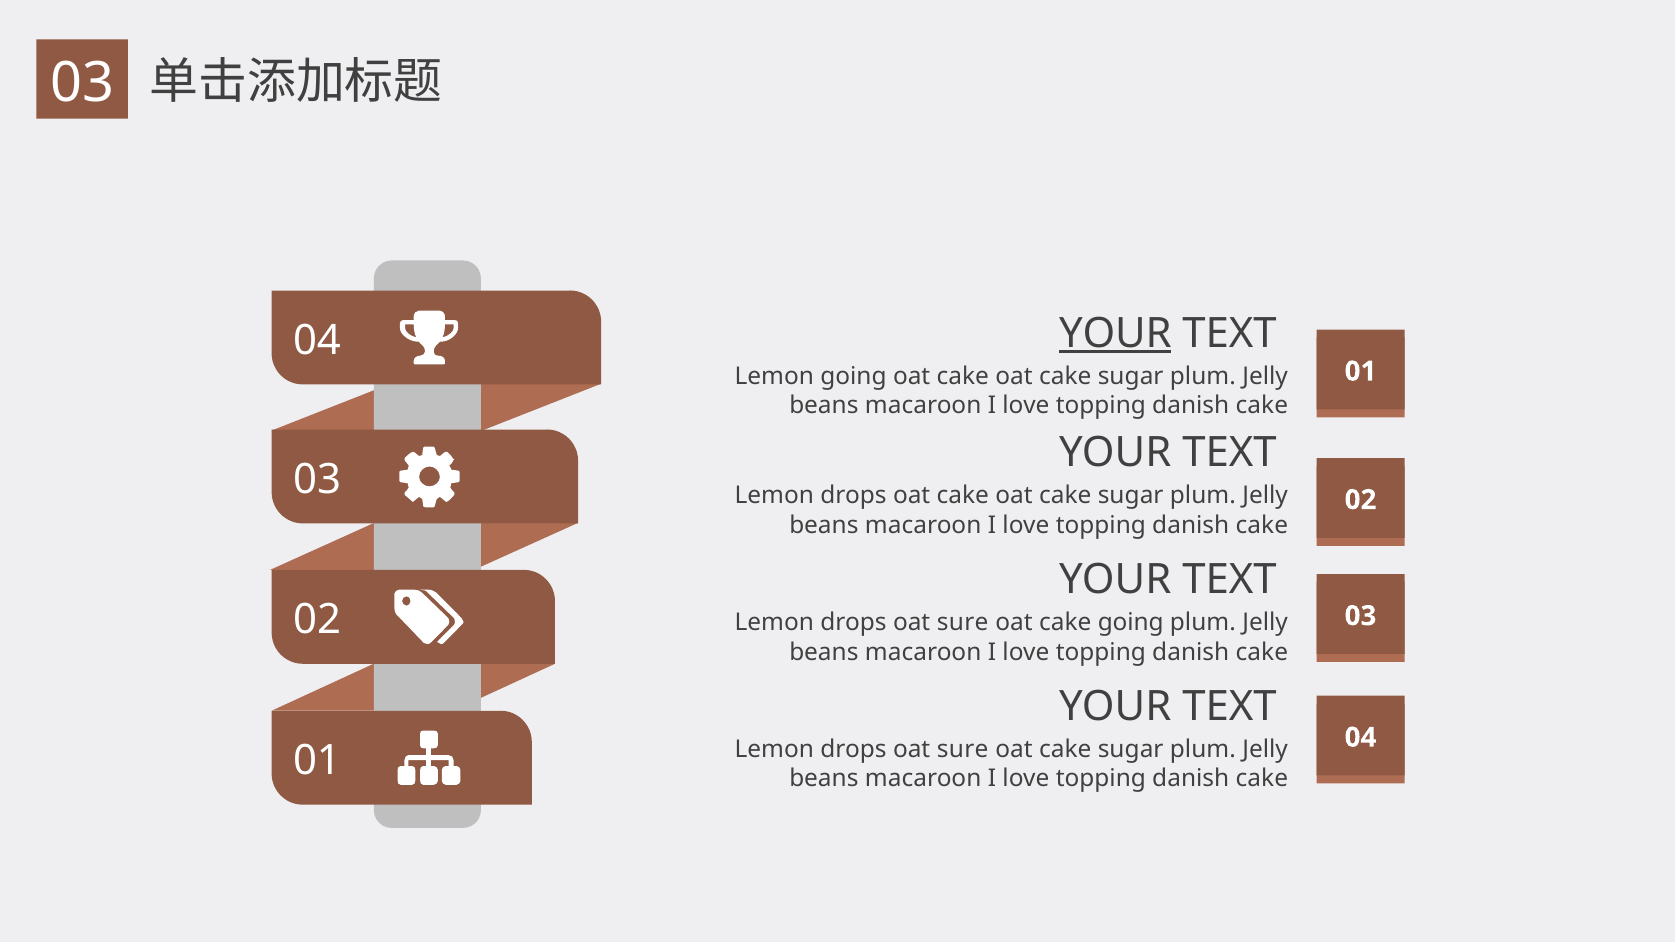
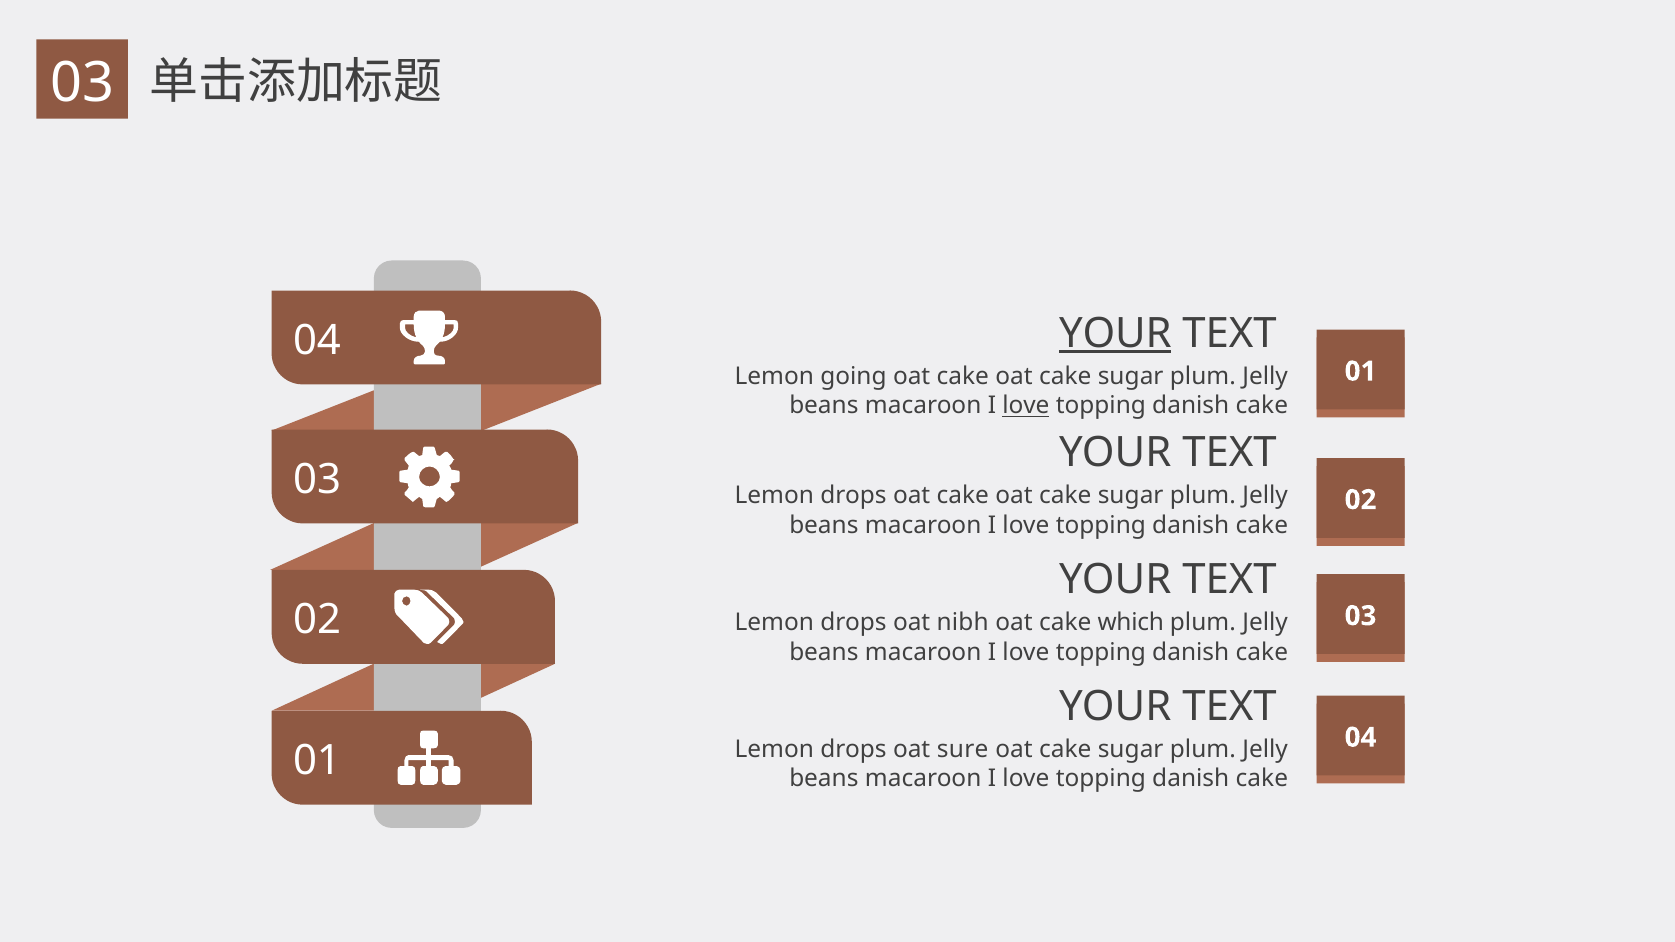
love underline: none -> present (1026, 406)
sure: sure -> nibh (963, 623)
cake going: going -> which (1131, 623)
